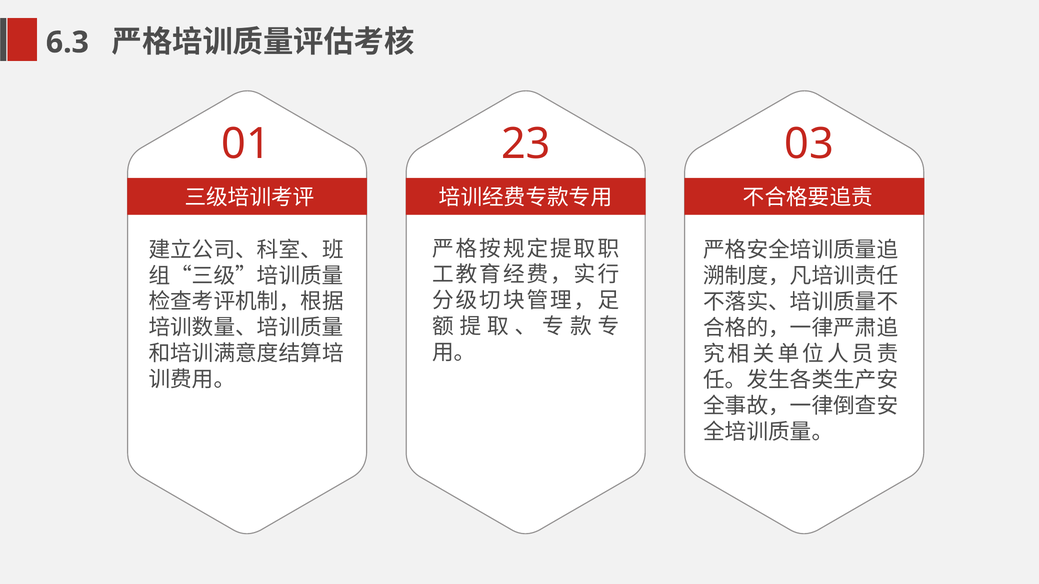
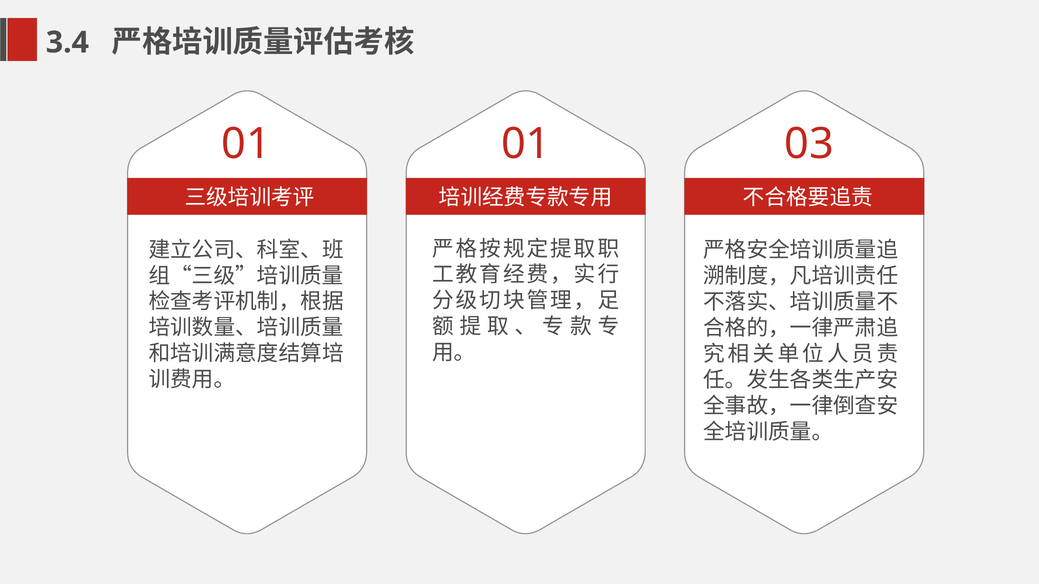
6.3: 6.3 -> 3.4 (67, 42)
01 23: 23 -> 01 (526, 144)
